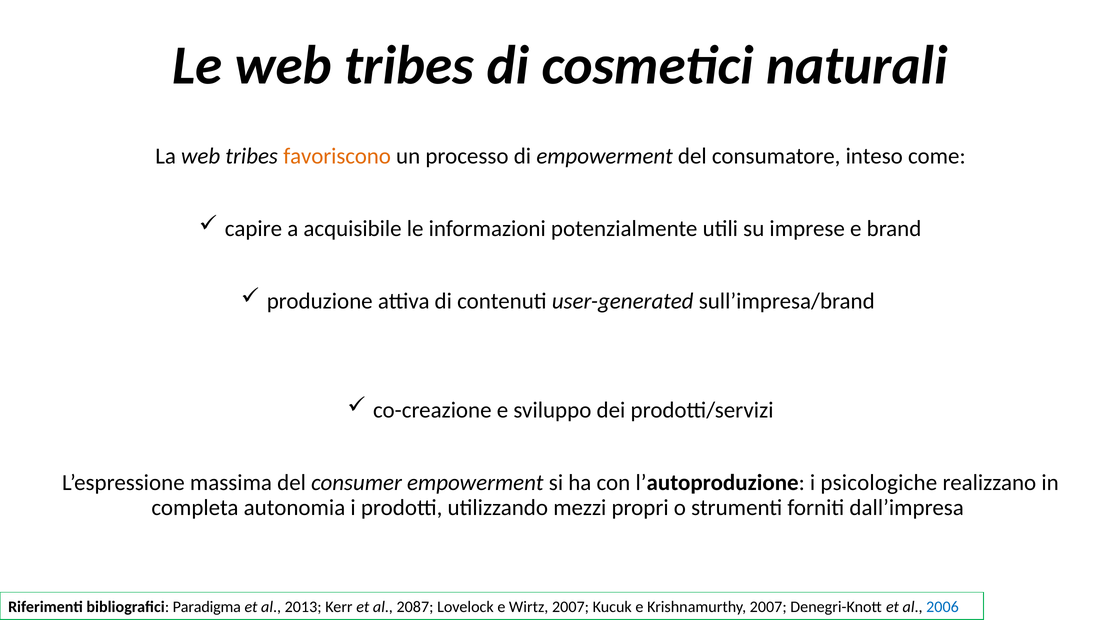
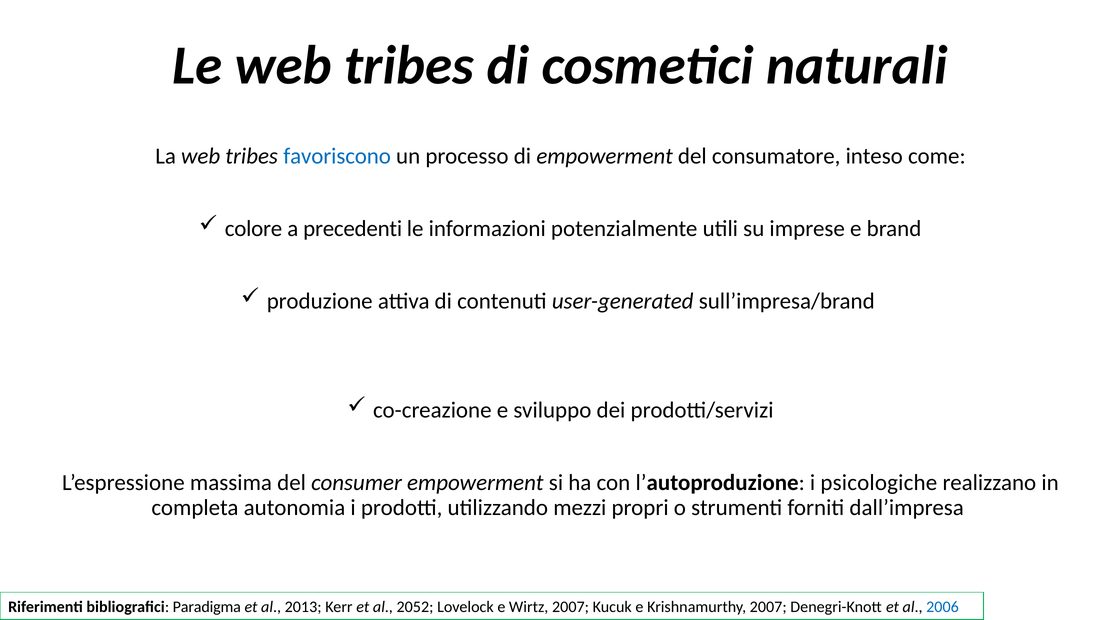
favoriscono colour: orange -> blue (337, 156)
capire: capire -> colore (254, 229)
acquisibile: acquisibile -> precedenti (353, 229)
2087: 2087 -> 2052 (415, 607)
